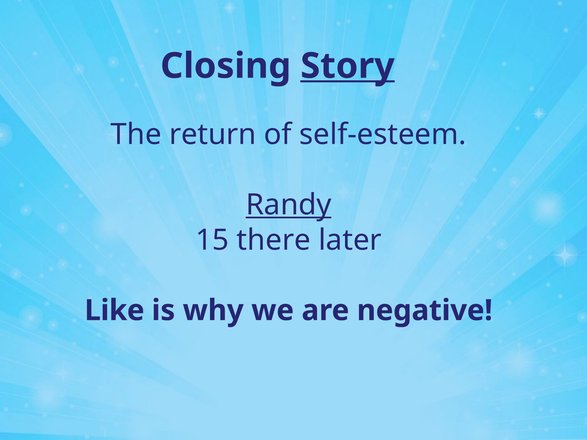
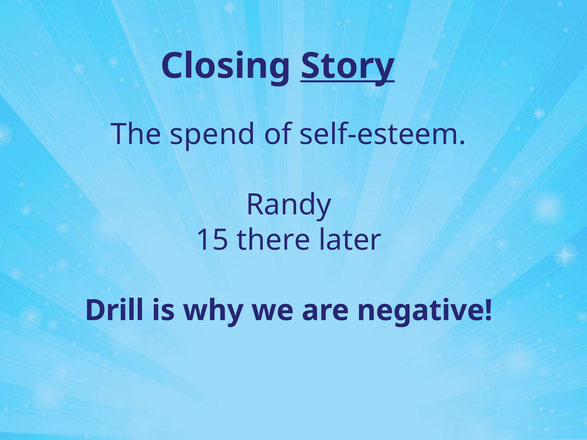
return: return -> spend (213, 135)
Randy underline: present -> none (289, 205)
Like: Like -> Drill (114, 311)
